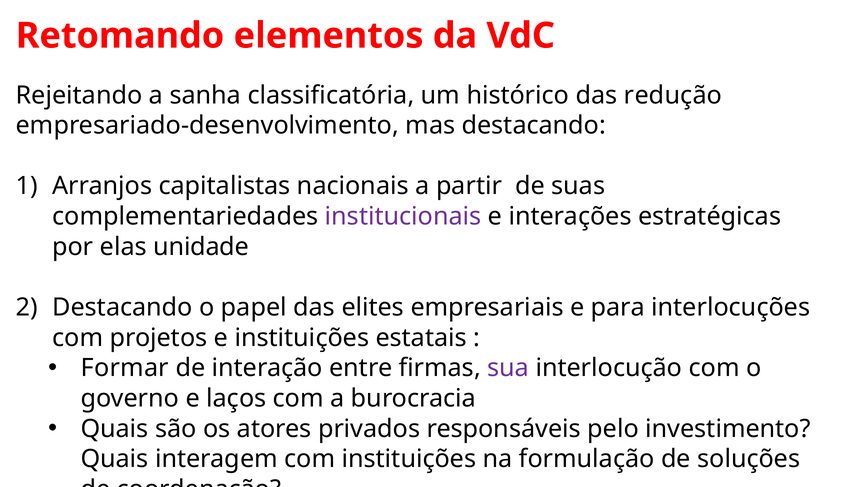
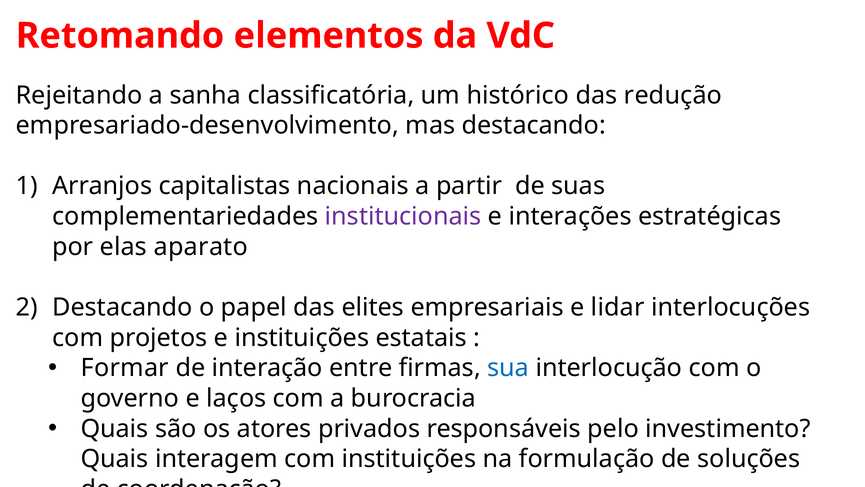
unidade: unidade -> aparato (201, 247)
para: para -> lidar (618, 307)
sua colour: purple -> blue (508, 368)
